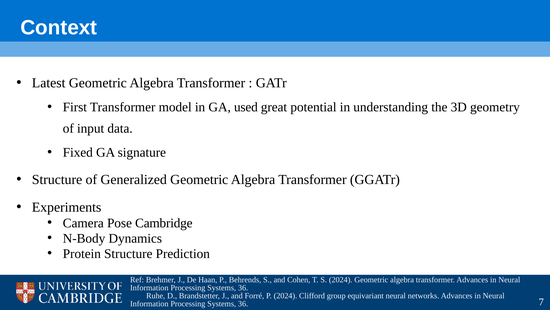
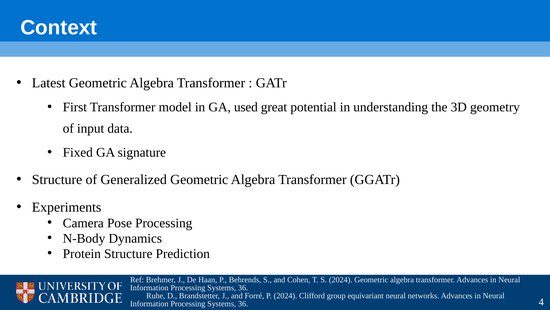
Pose Cambridge: Cambridge -> Processing (164, 223)
7: 7 -> 4 (541, 302)
